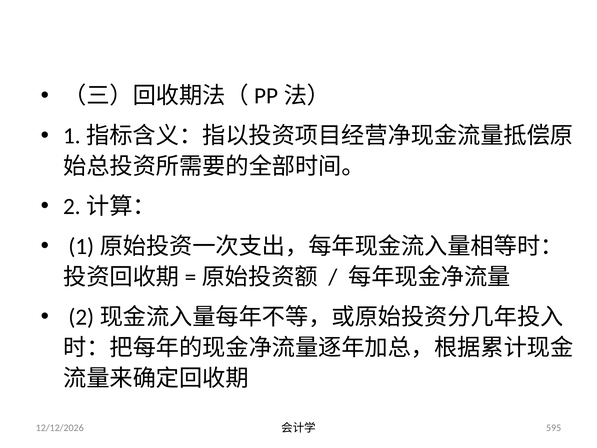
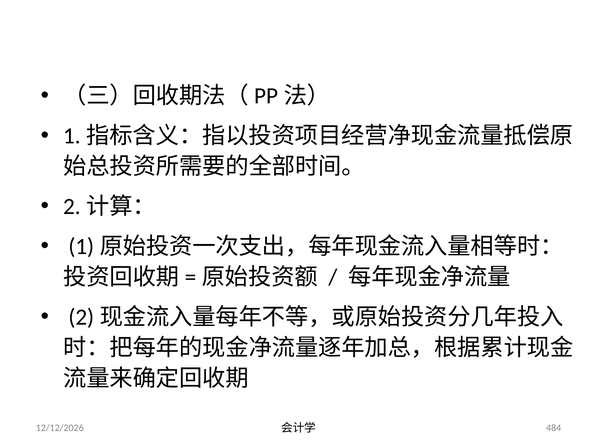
595: 595 -> 484 (554, 427)
